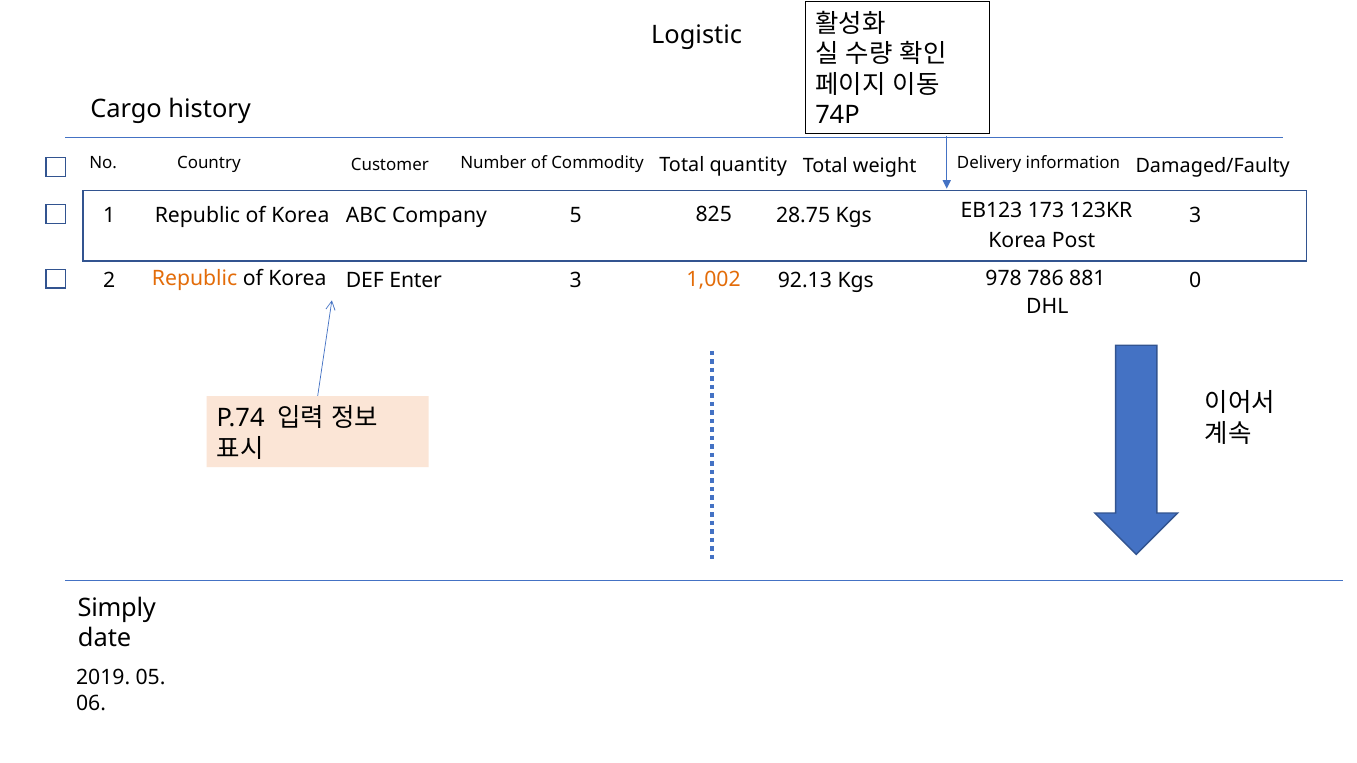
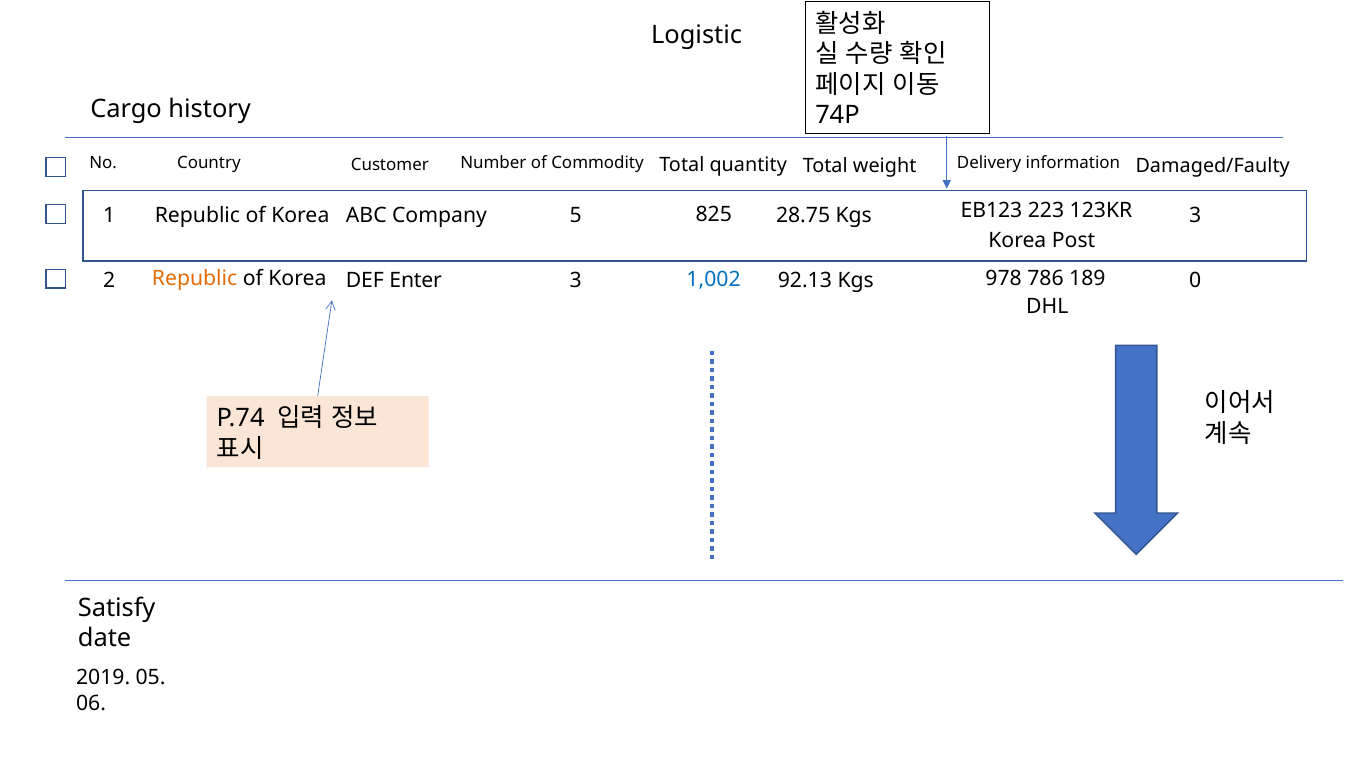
173: 173 -> 223 (1046, 211)
881: 881 -> 189 (1087, 278)
1,002 colour: orange -> blue (714, 279)
Simply: Simply -> Satisfy (117, 608)
